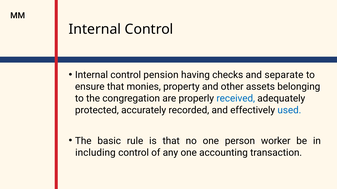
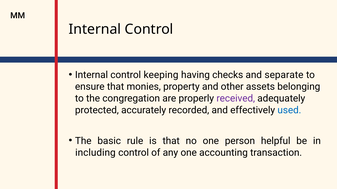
pension: pension -> keeping (161, 75)
received colour: blue -> purple (236, 99)
worker: worker -> helpful (276, 141)
